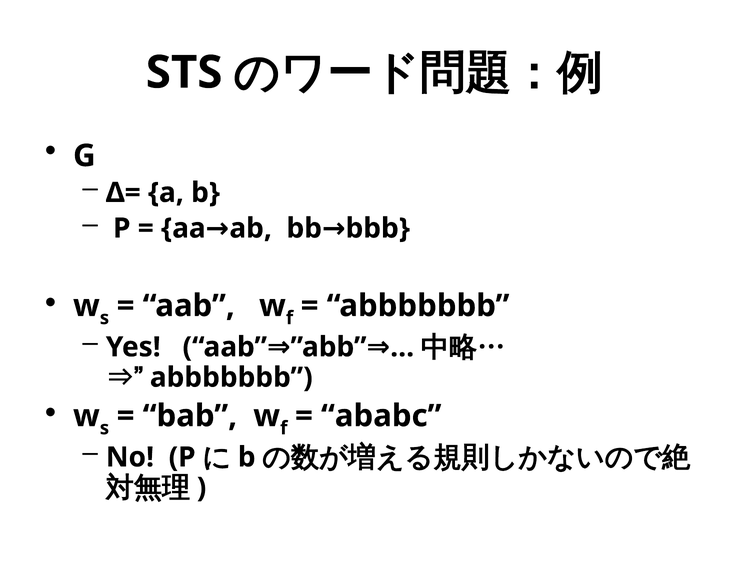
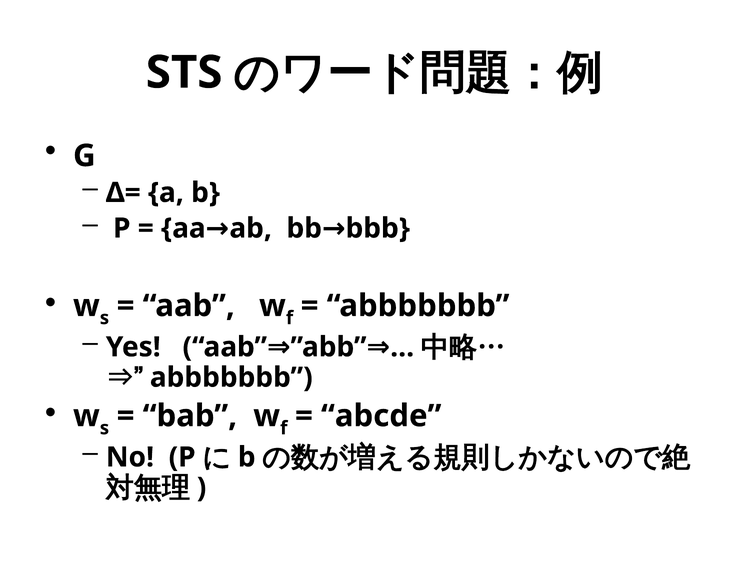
ababc: ababc -> abcde (381, 416)
